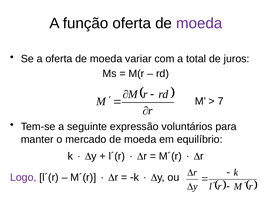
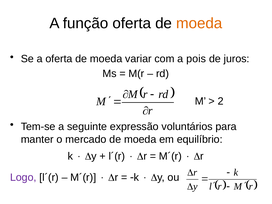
moeda colour: purple -> orange (199, 23)
total: total -> pois (196, 59)
7: 7 -> 2 (221, 101)
